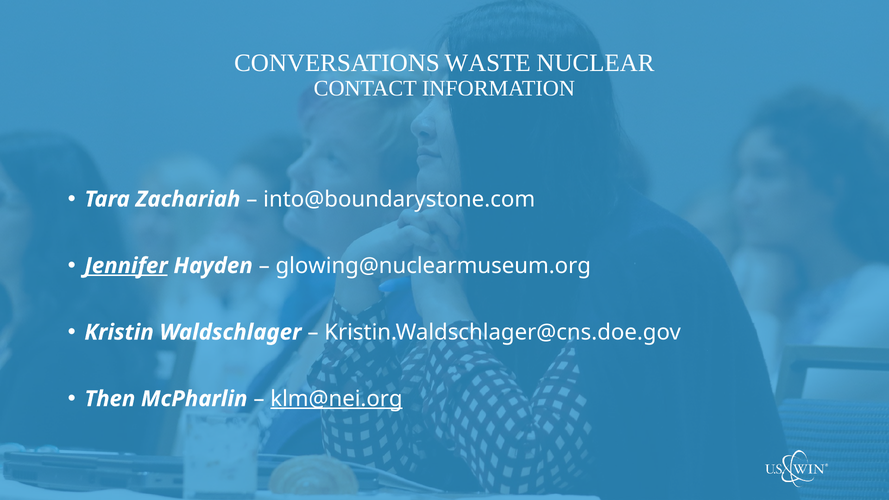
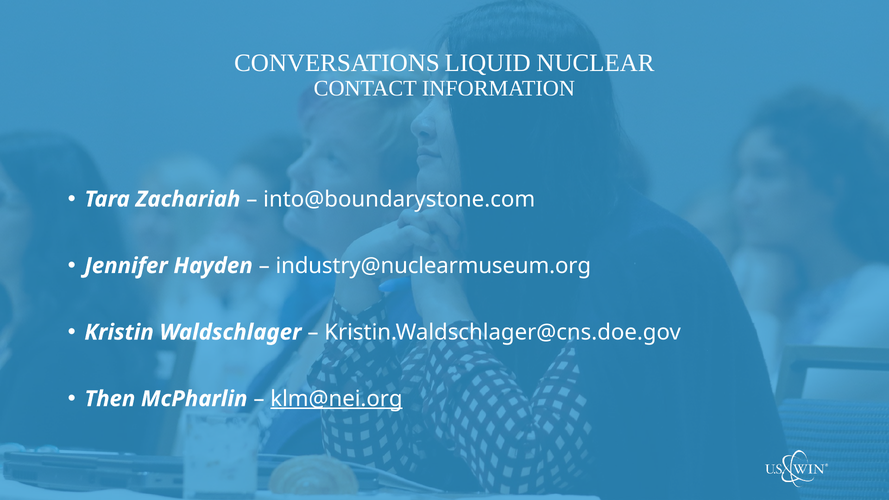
WASTE: WASTE -> LIQUID (488, 63)
Jennifer underline: present -> none (126, 266)
glowing@nuclearmuseum.org: glowing@nuclearmuseum.org -> industry@nuclearmuseum.org (433, 266)
